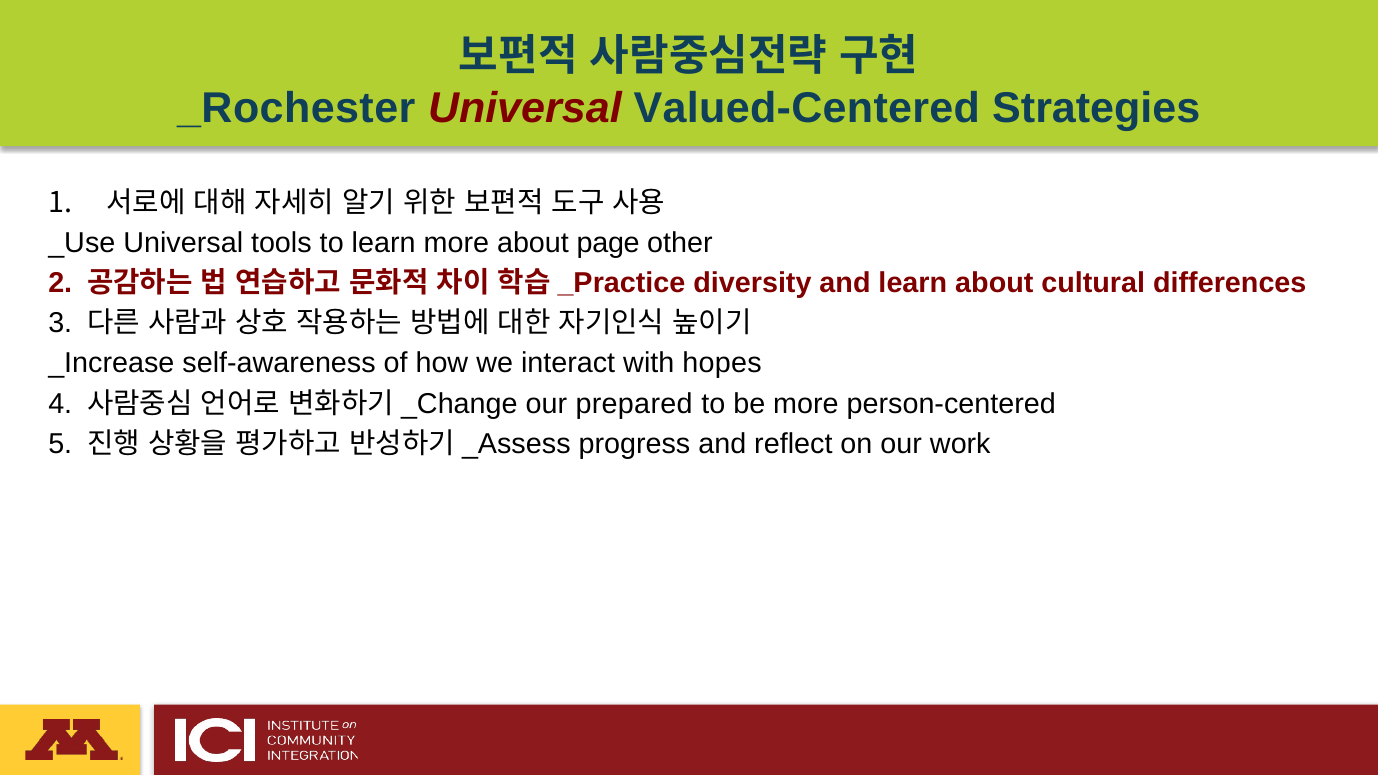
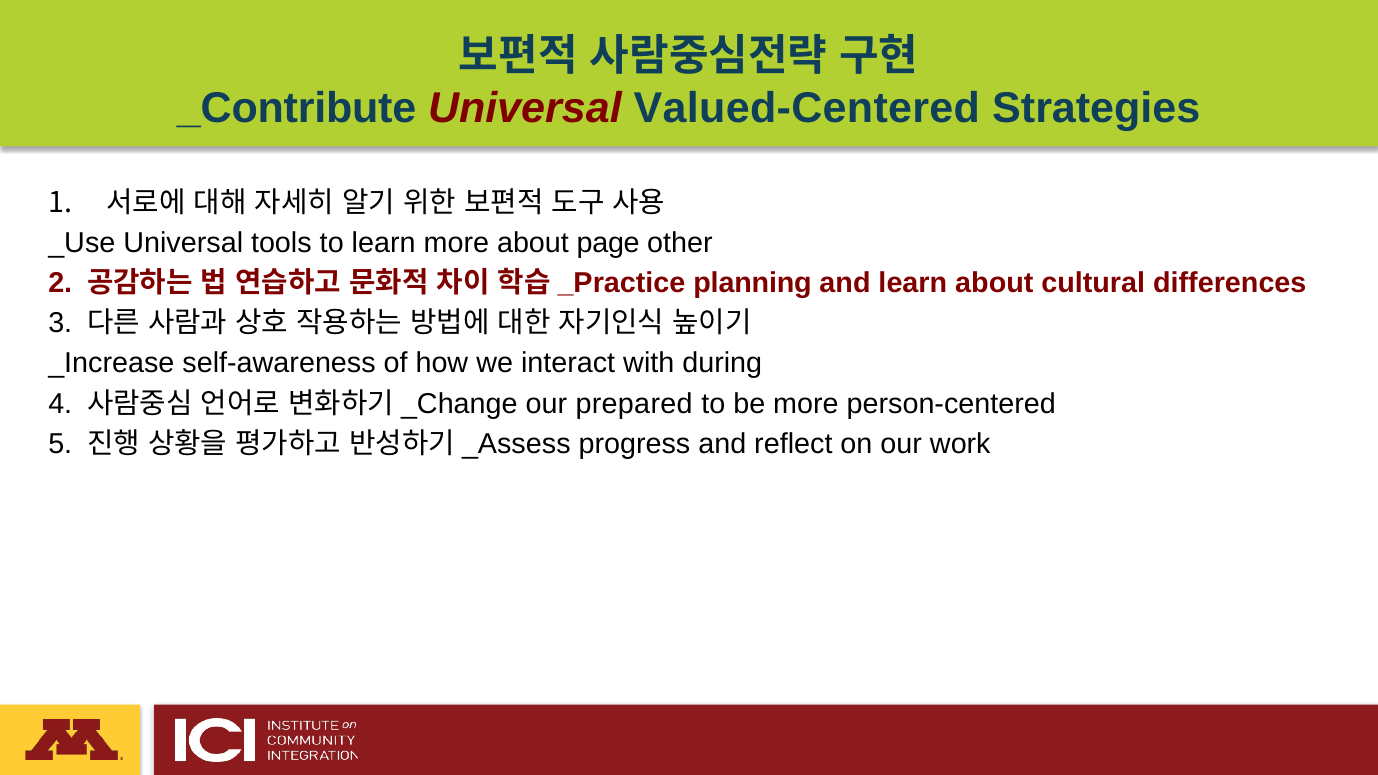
_Rochester: _Rochester -> _Contribute (297, 108)
diversity: diversity -> planning (753, 283)
hopes: hopes -> during (722, 363)
